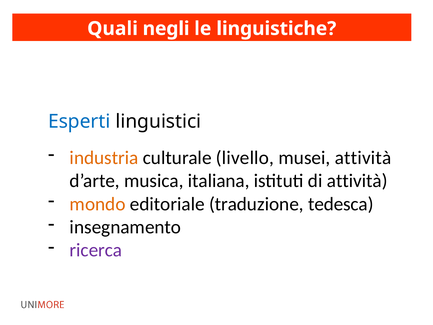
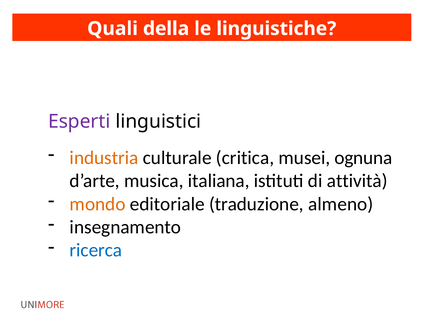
negli: negli -> della (166, 29)
Esperti colour: blue -> purple (79, 122)
livello: livello -> critica (245, 158)
musei attività: attività -> ognuna (363, 158)
tedesca: tedesca -> almeno (341, 204)
ricerca colour: purple -> blue (96, 250)
